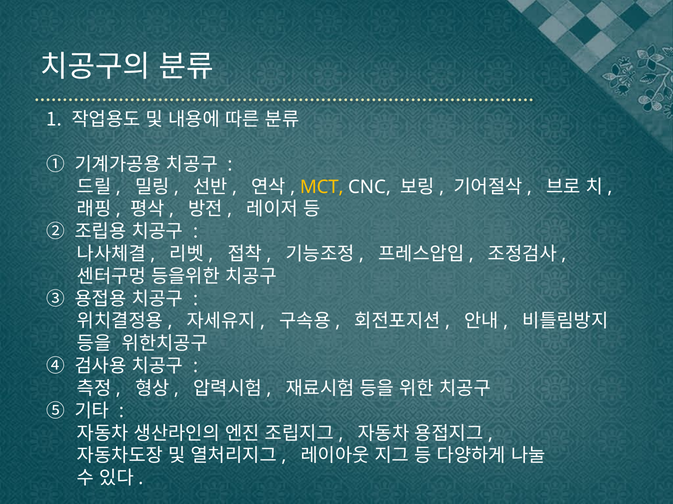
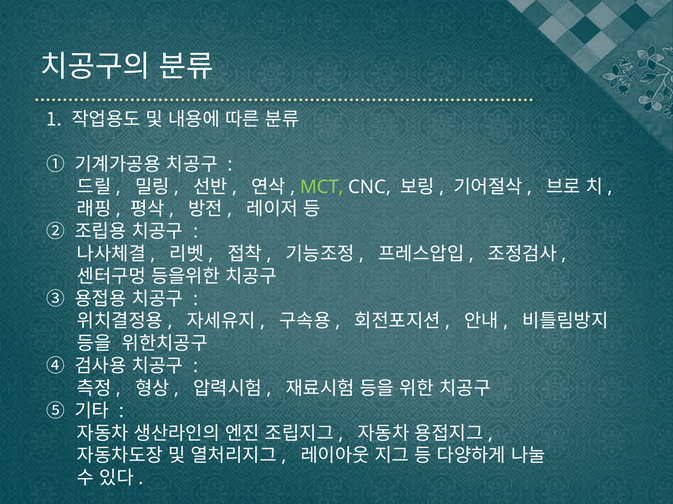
MCT colour: yellow -> light green (322, 187)
